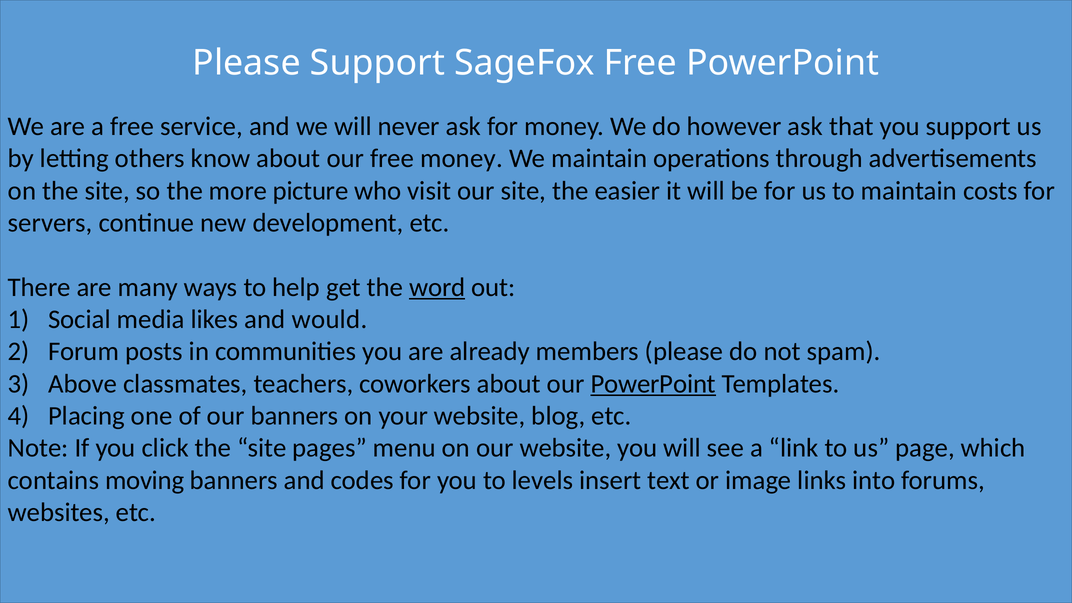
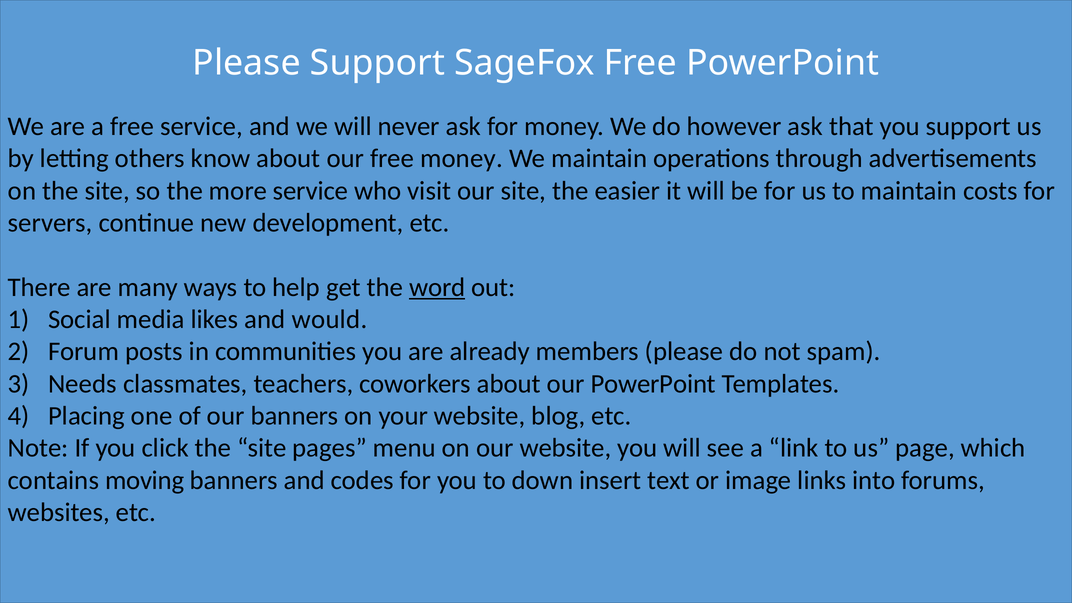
more picture: picture -> service (310, 191)
Above: Above -> Needs (83, 384)
PowerPoint underline: present -> none (653, 384)
levels: levels -> down (543, 480)
